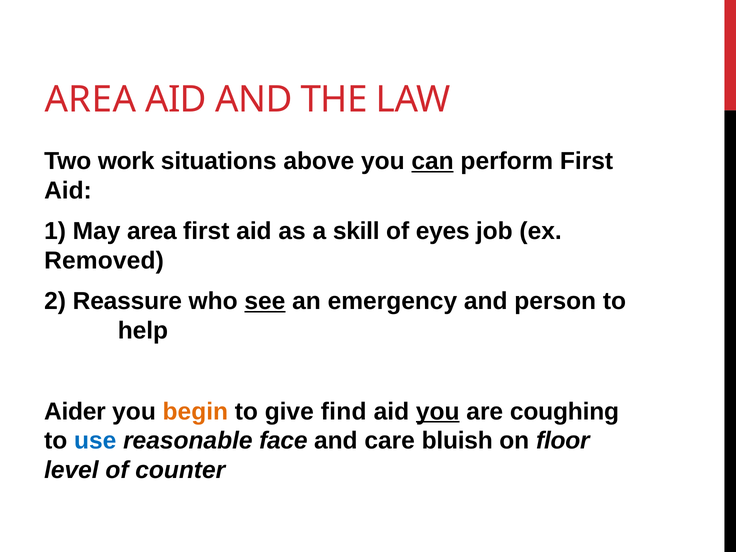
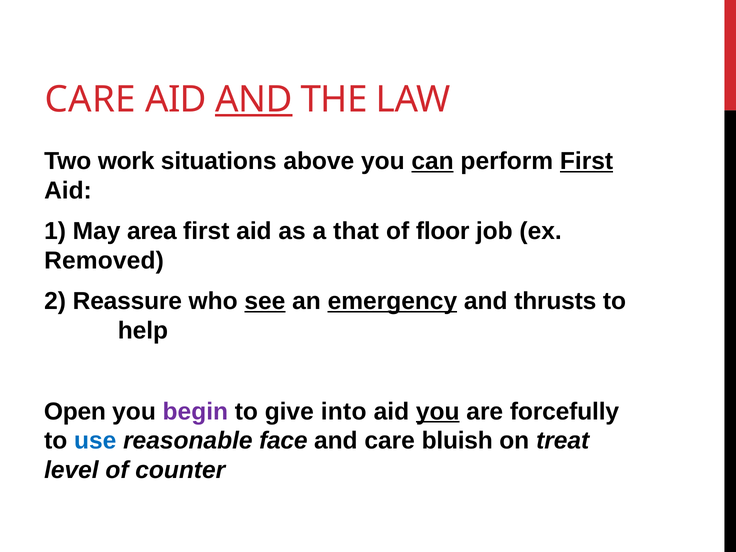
AREA: AREA -> CARE (90, 99)
AND underline: none -> present (254, 99)
First underline: none -> present (587, 161)
skill: skill -> that (356, 231)
eyes: eyes -> floor (443, 231)
emergency underline: none -> present (392, 301)
person: person -> thrusts (555, 301)
Aider: Aider -> Open (75, 411)
begin colour: orange -> purple (195, 411)
find: find -> into (344, 411)
coughing: coughing -> forcefully (565, 411)
floor: floor -> treat (563, 441)
